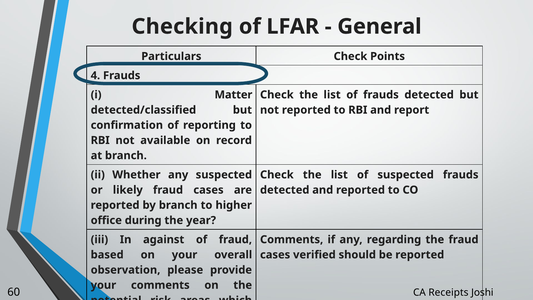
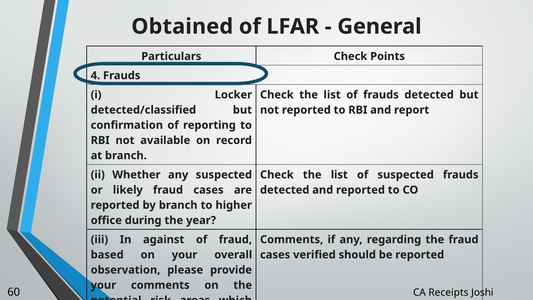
Checking: Checking -> Obtained (182, 26)
Matter: Matter -> Locker (233, 95)
